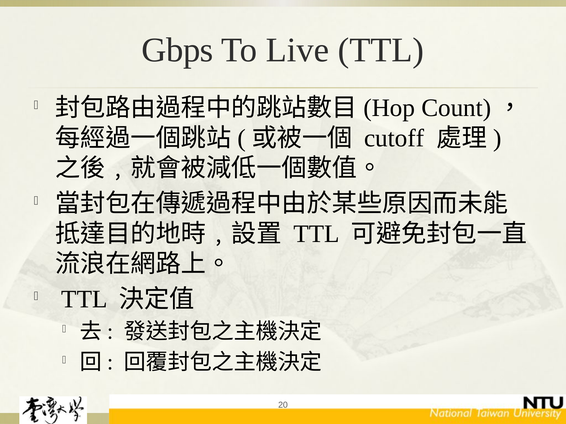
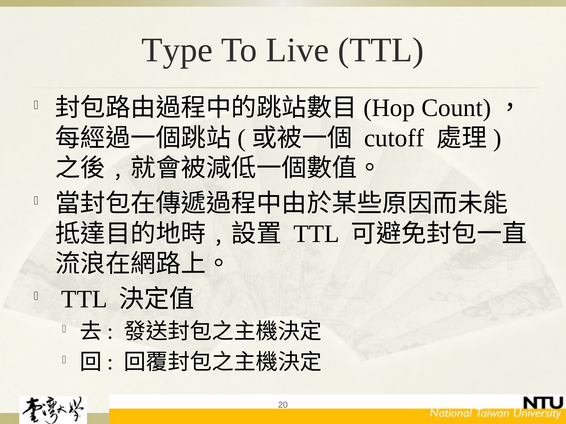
Gbps: Gbps -> Type (177, 50)
